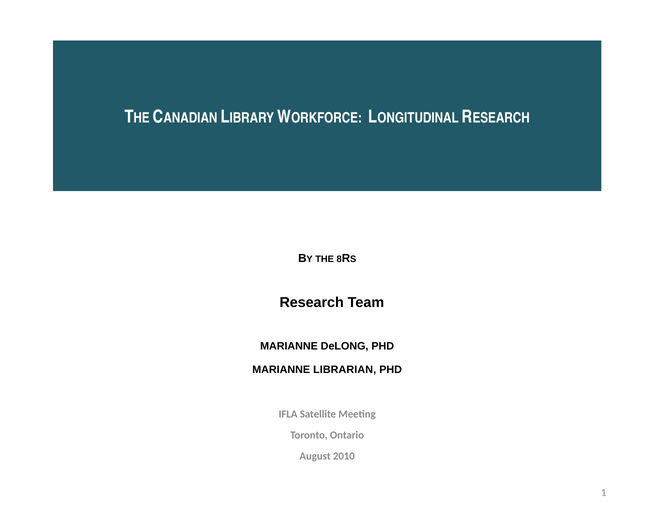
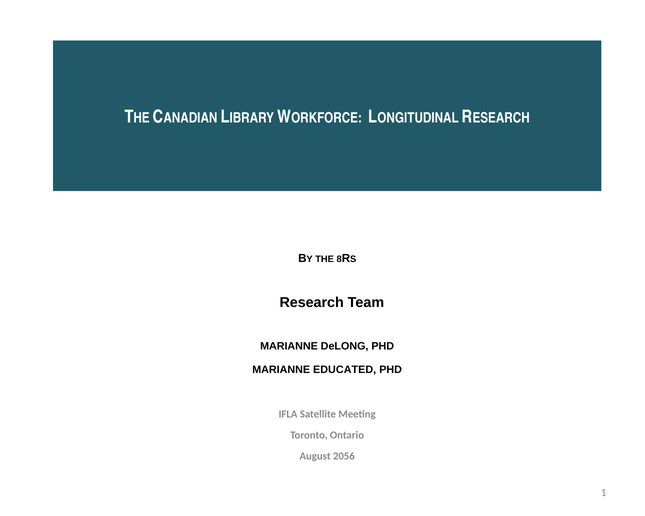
LIBRARIAN: LIBRARIAN -> EDUCATED (345, 370)
2010: 2010 -> 2056 (344, 456)
